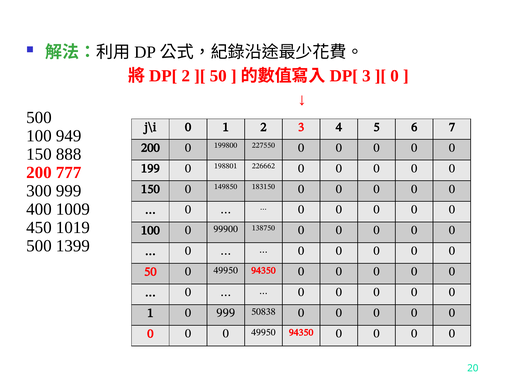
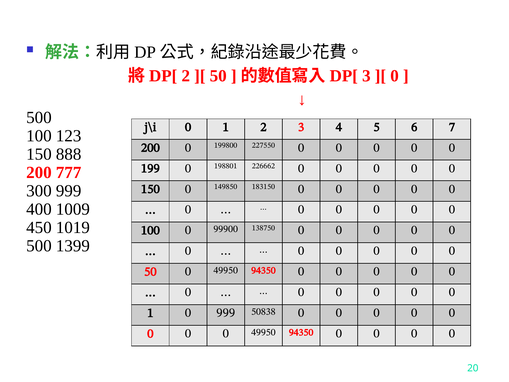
949: 949 -> 123 (69, 136)
